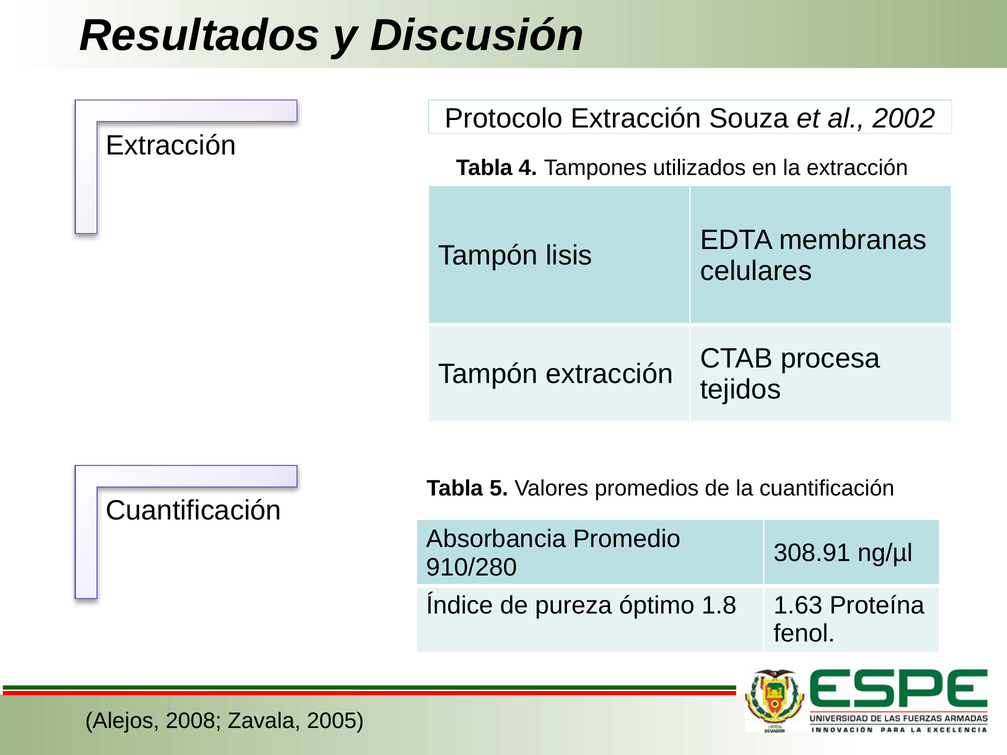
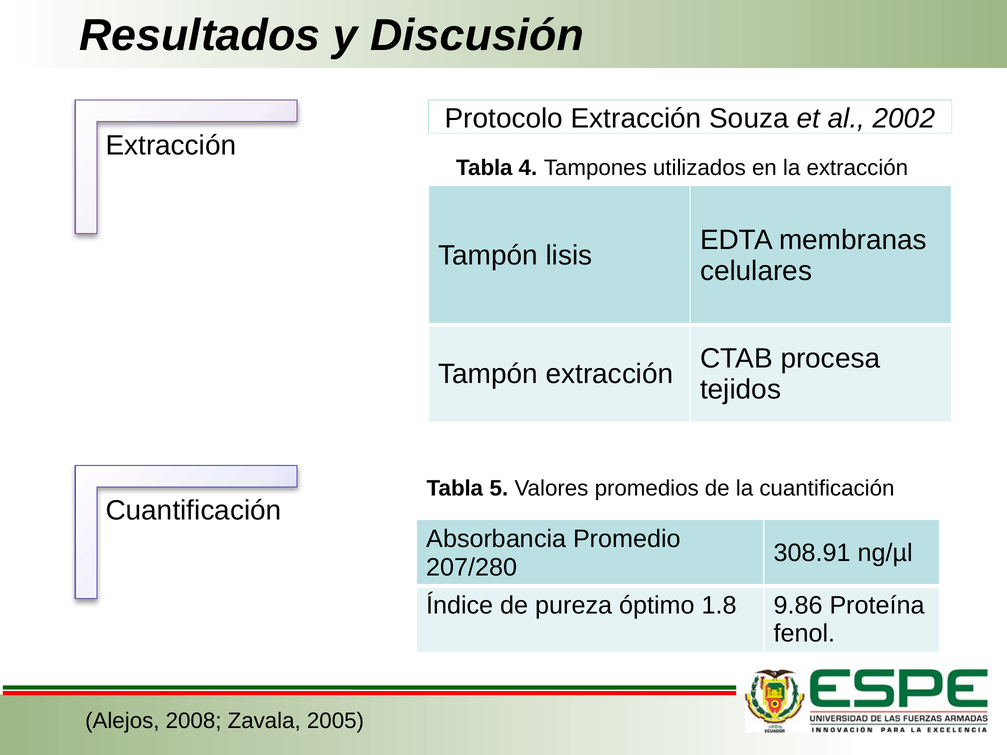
910/280: 910/280 -> 207/280 (472, 567)
1.63: 1.63 -> 9.86 (798, 606)
